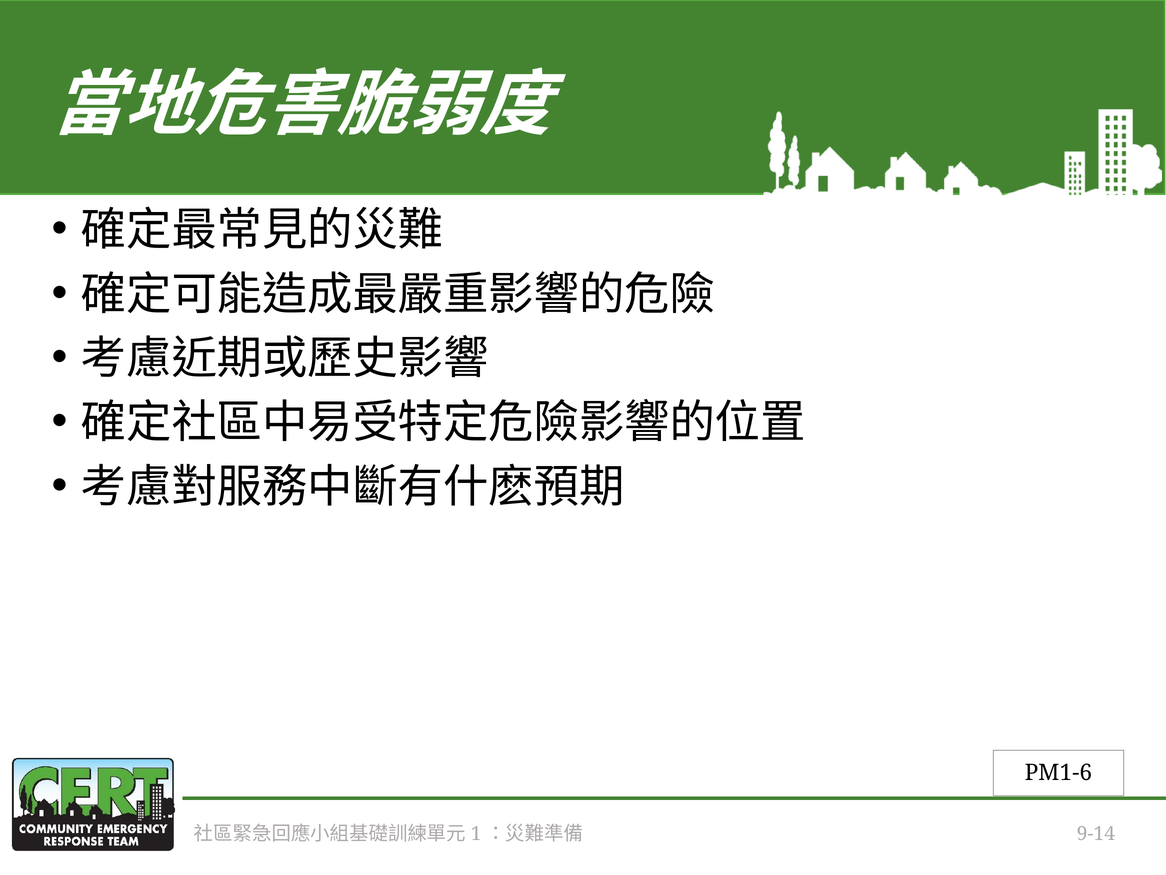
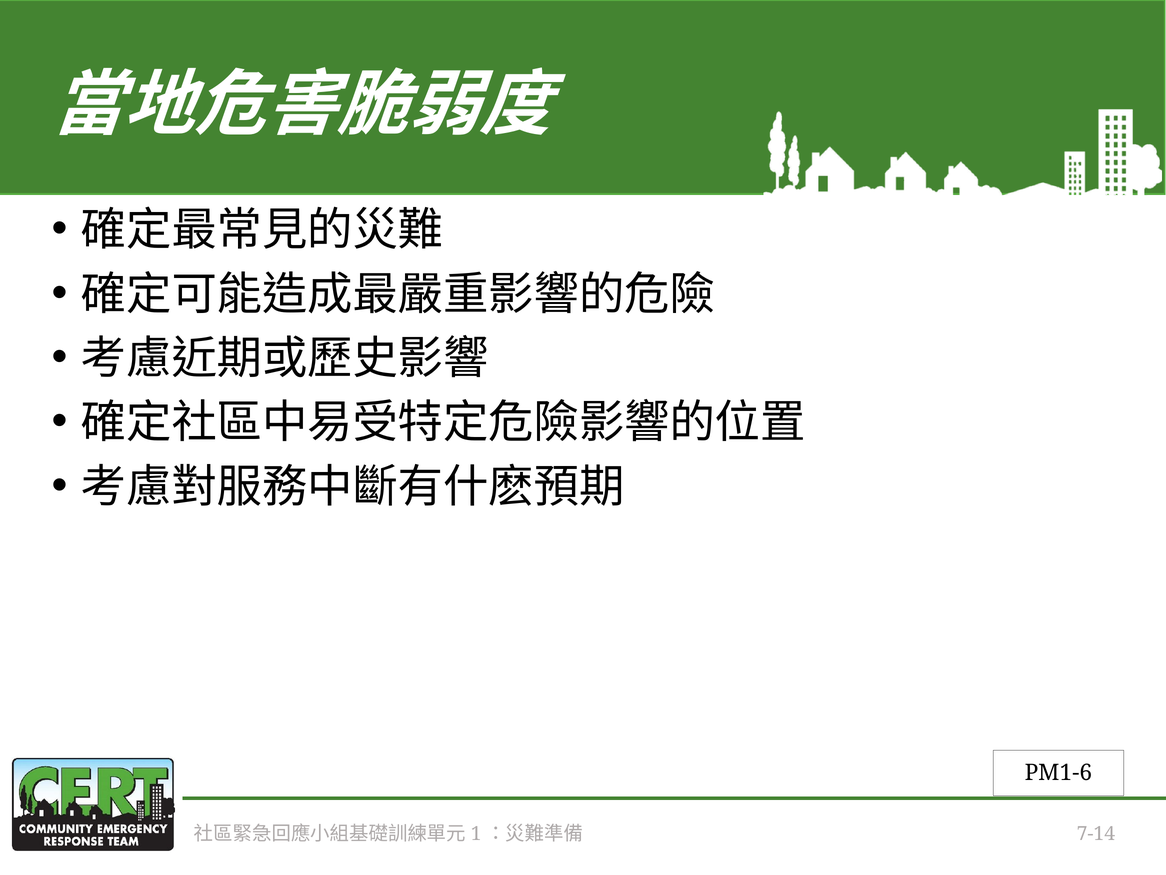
9-14: 9-14 -> 7-14 (1096, 833)
